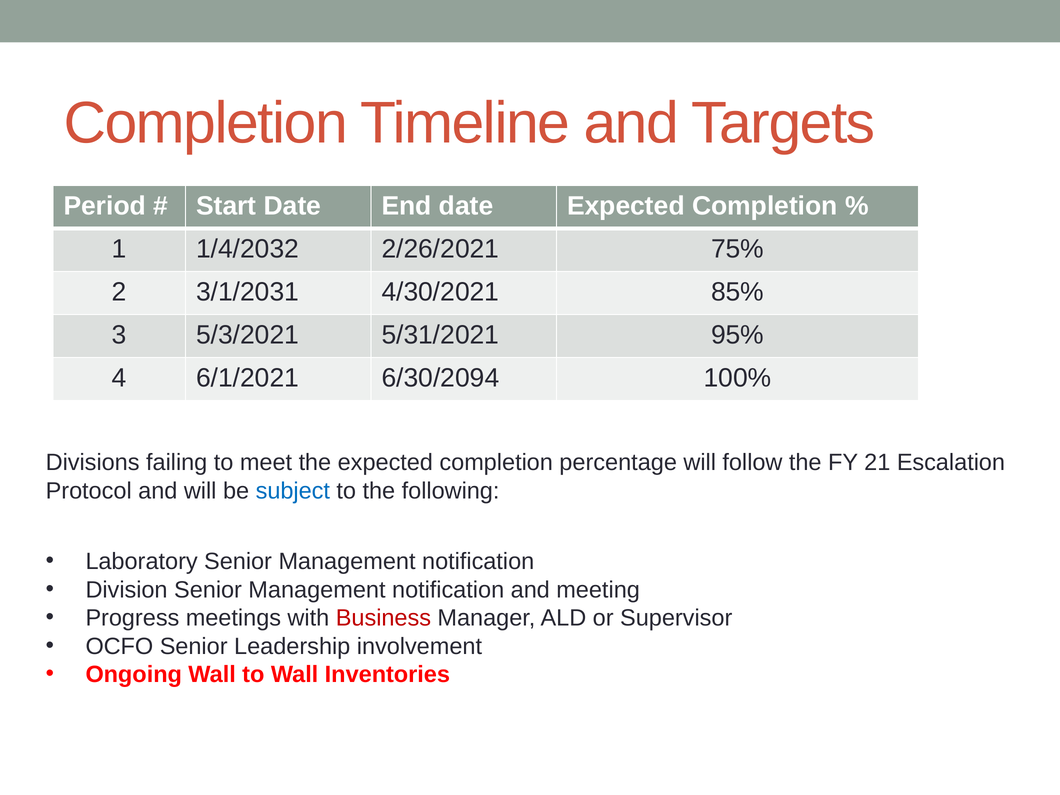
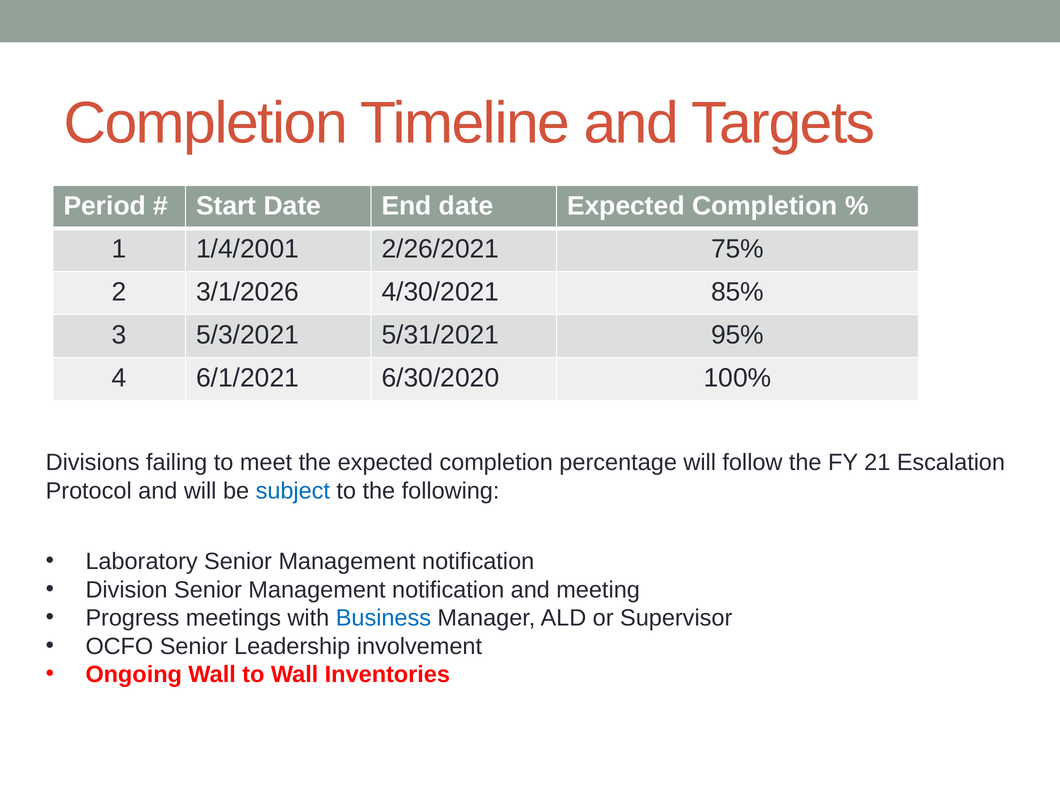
1/4/2032: 1/4/2032 -> 1/4/2001 (248, 249)
3/1/2031: 3/1/2031 -> 3/1/2026 (248, 292)
6/30/2094: 6/30/2094 -> 6/30/2020 (440, 378)
Business colour: red -> blue (383, 618)
